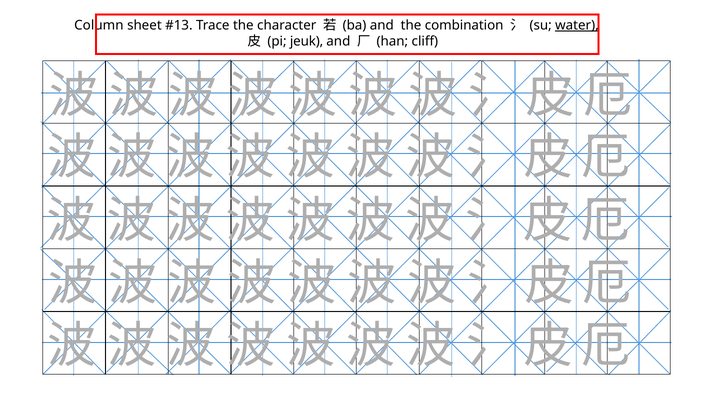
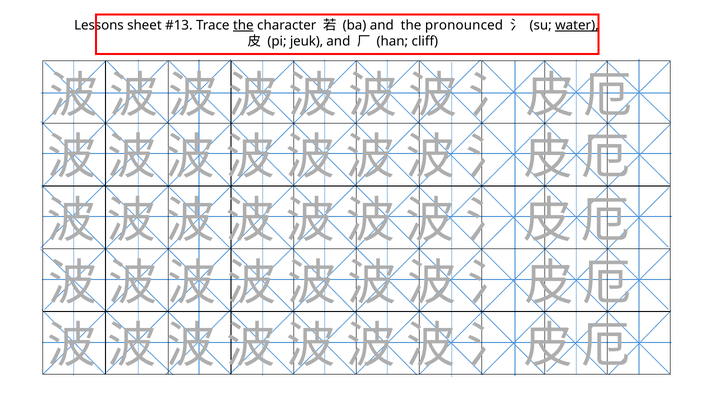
Column: Column -> Lessons (99, 25)
the underline: none -> present (243, 25)
combination: combination -> pronounced (464, 25)
